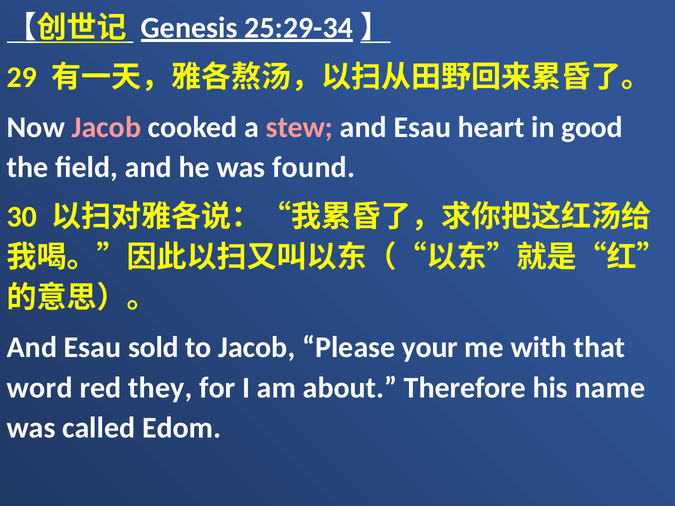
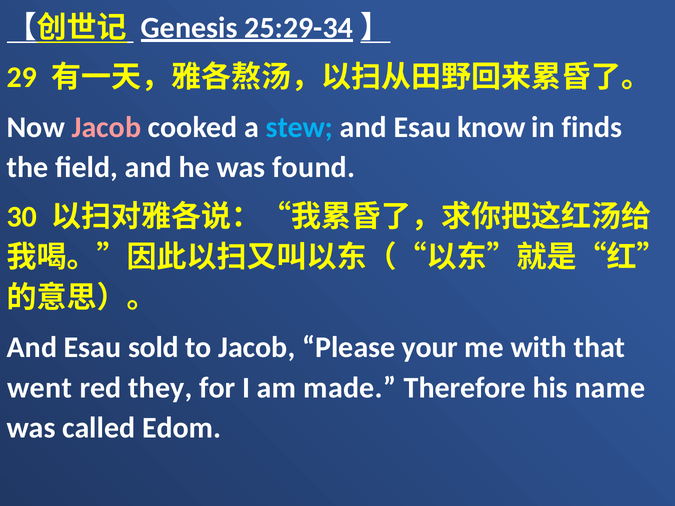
stew colour: pink -> light blue (299, 127)
heart: heart -> know (491, 127)
good: good -> finds (592, 127)
word: word -> went (40, 388)
about: about -> made (350, 388)
